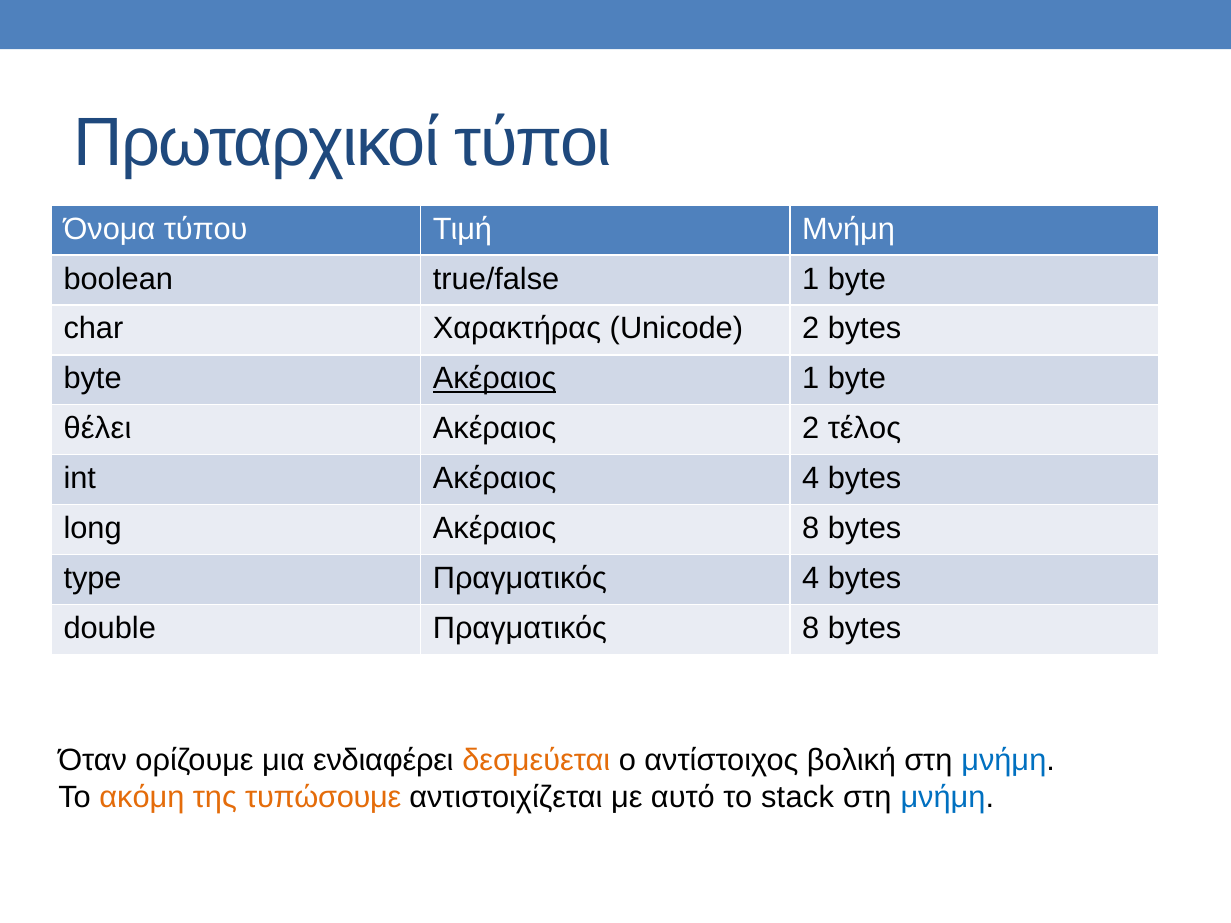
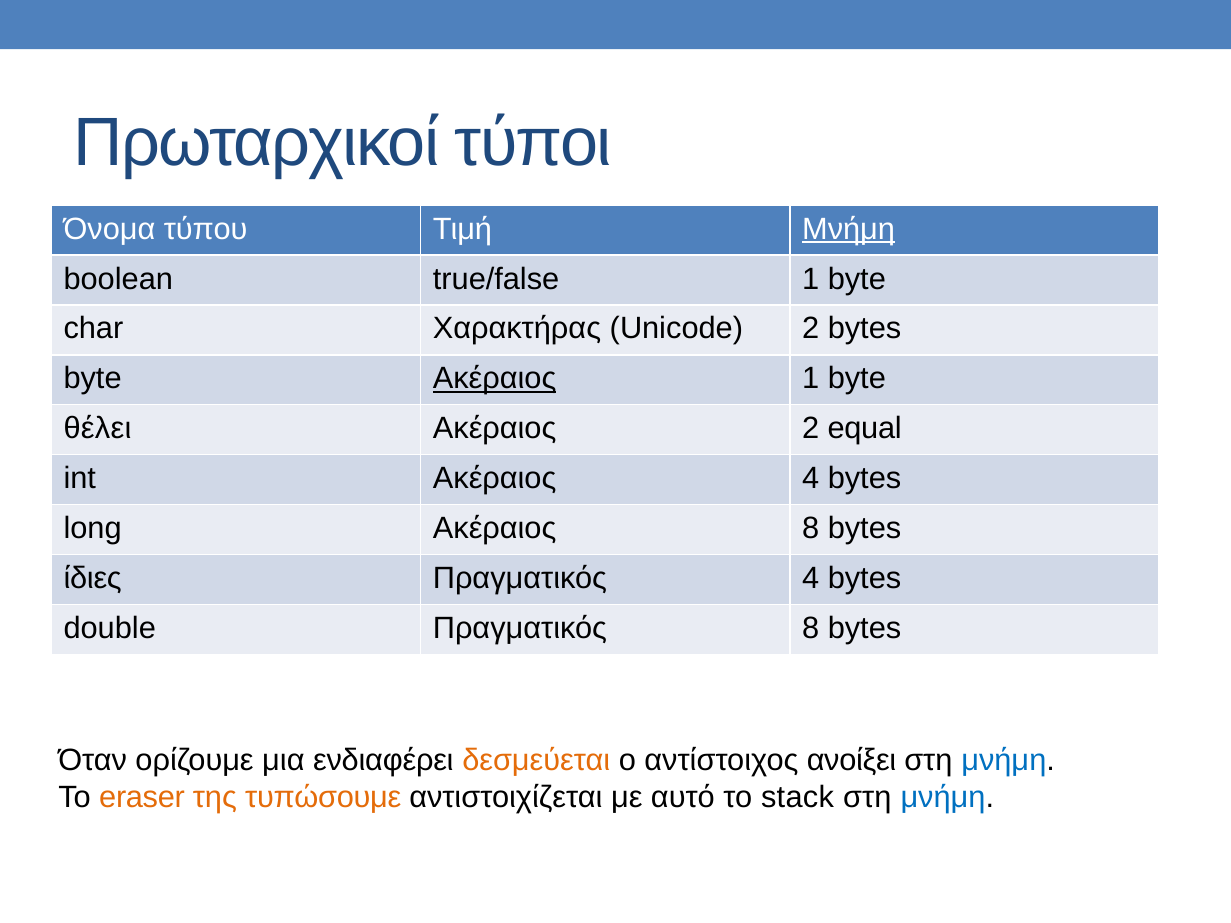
Μνήμη underline: none -> present (849, 229)
τέλος: τέλος -> equal (865, 429)
type: type -> ίδιες (93, 578)
βολική: βολική -> ανοίξει (852, 761)
ακόμη: ακόμη -> eraser (142, 798)
